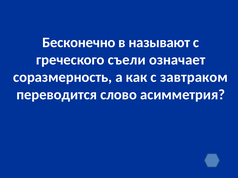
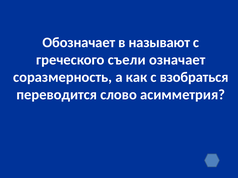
Бесконечно: Бесконечно -> Обозначает (79, 43)
завтраком: завтраком -> взобраться (194, 77)
